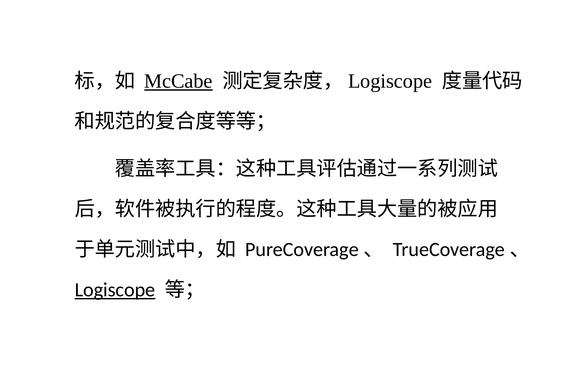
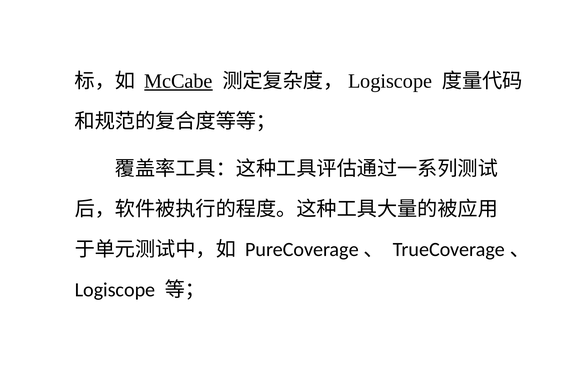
Logiscope underline: present -> none (115, 289)
